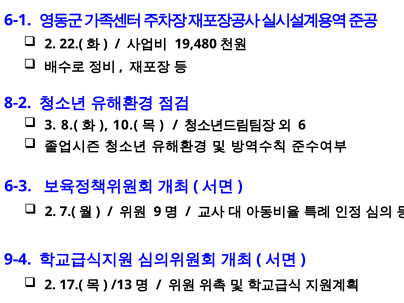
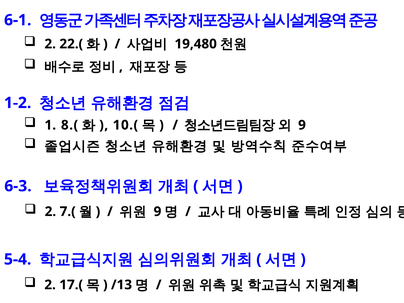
8-2: 8-2 -> 1-2 (18, 103)
3: 3 -> 1 (50, 125)
6: 6 -> 9 (302, 125)
9-4: 9-4 -> 5-4 (18, 259)
